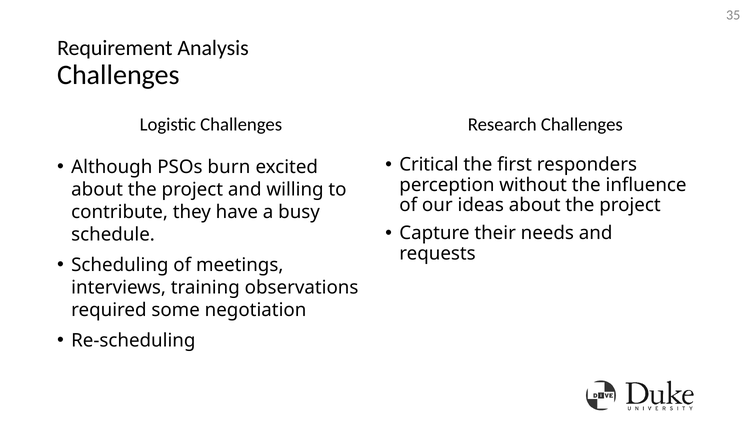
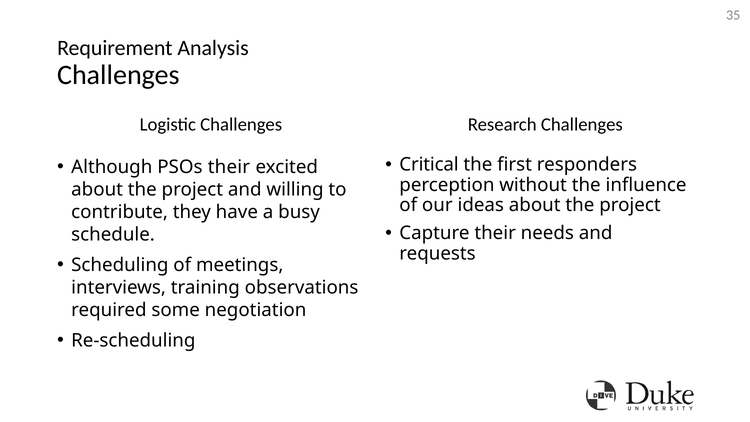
PSOs burn: burn -> their (229, 167)
